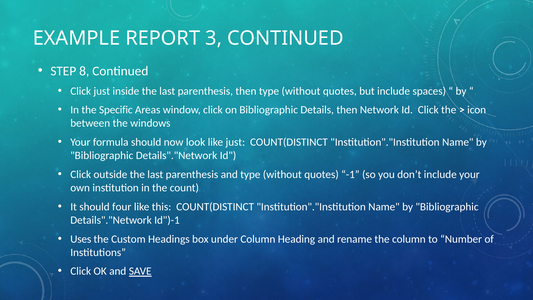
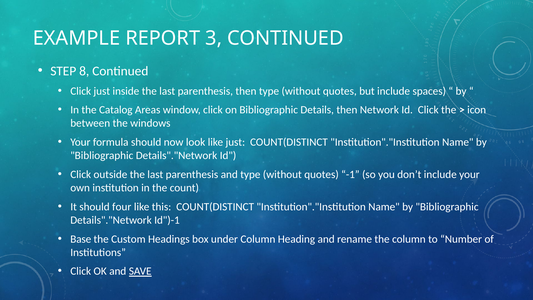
Specific: Specific -> Catalog (116, 110)
Uses: Uses -> Base (81, 239)
